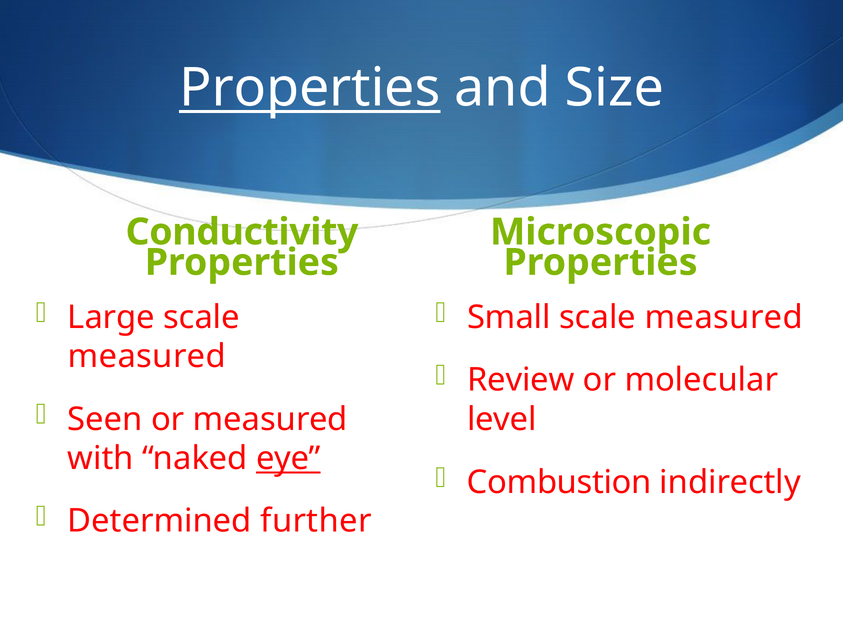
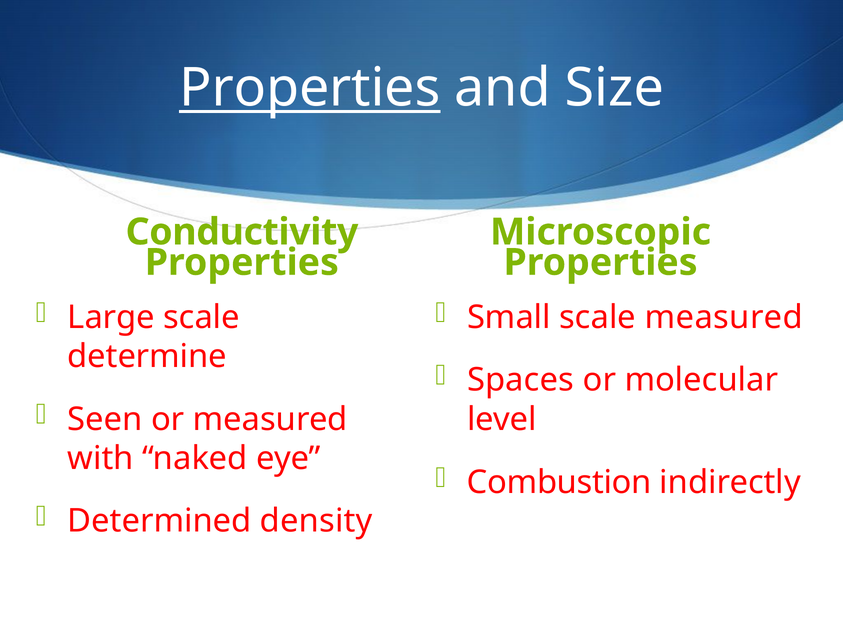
measured: measured -> determine (147, 357)
Review: Review -> Spaces (521, 380)
eye underline: present -> none (288, 459)
further: further -> density (316, 521)
